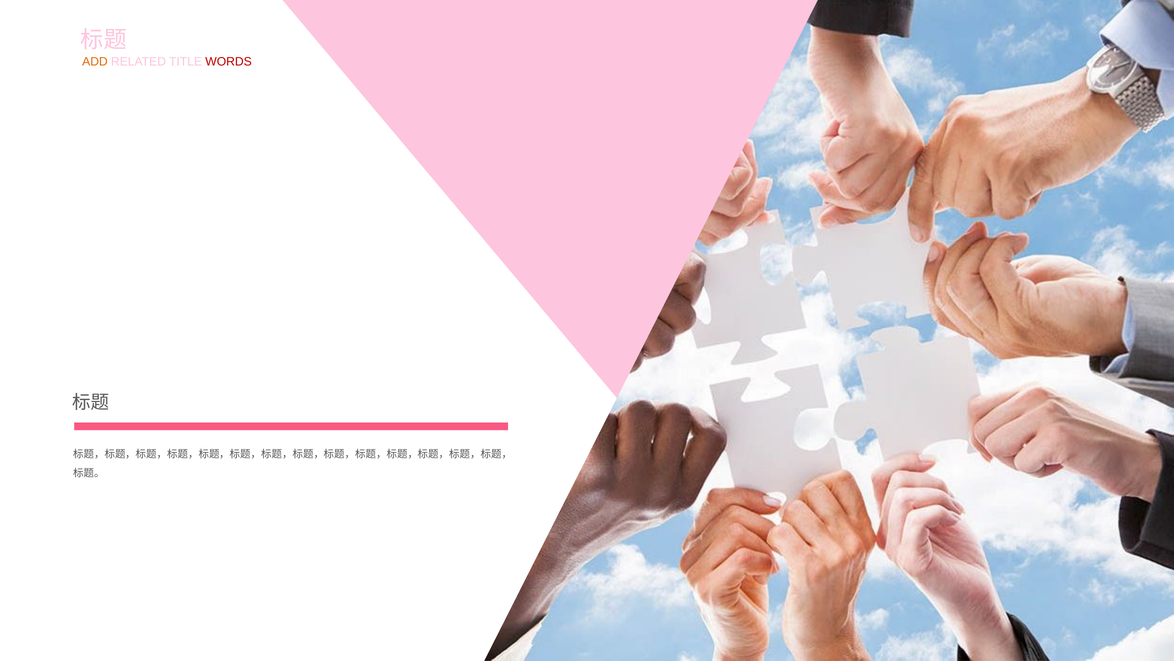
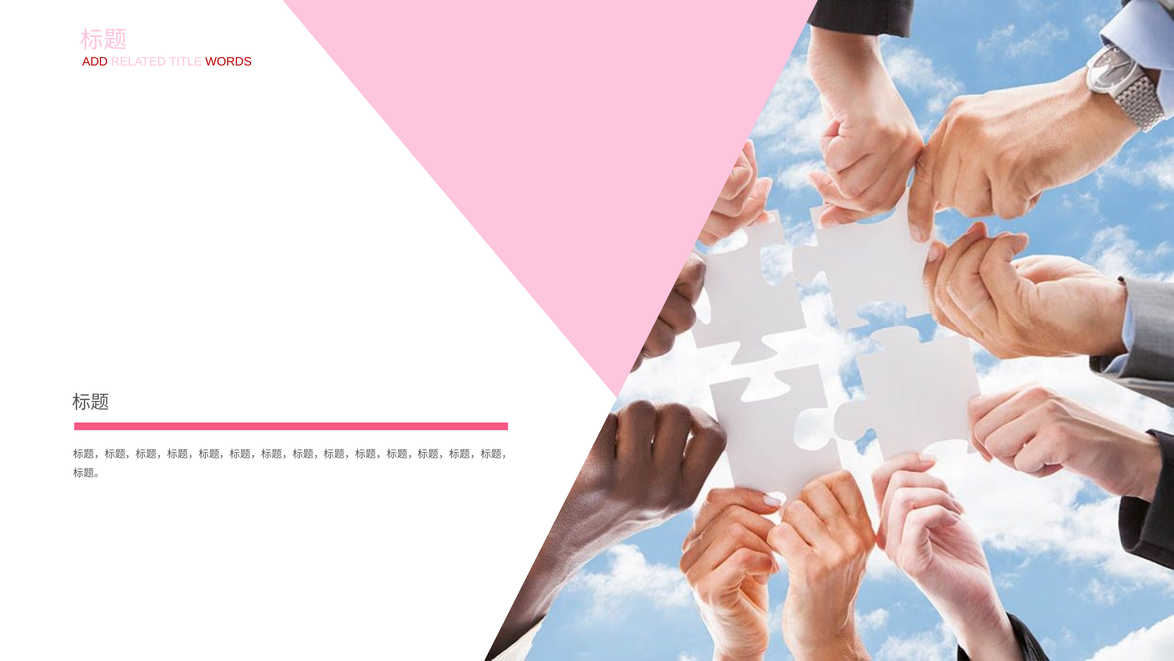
ADD colour: orange -> red (95, 62)
